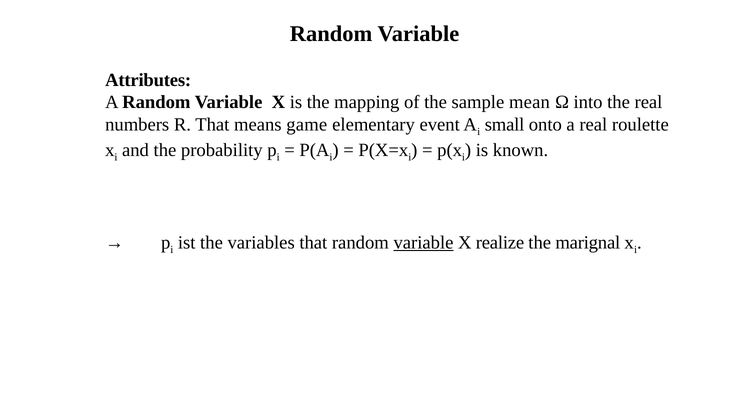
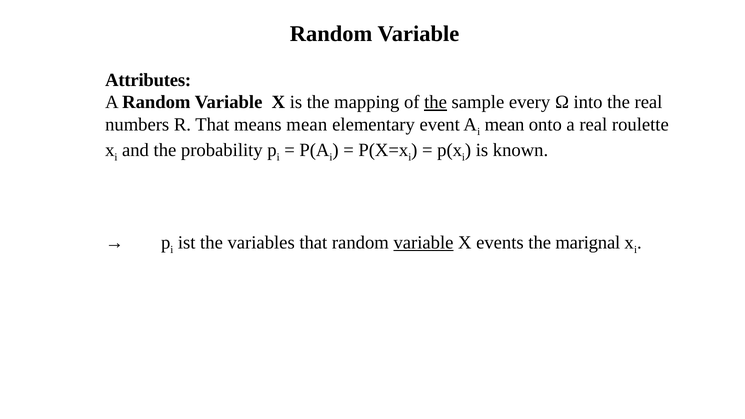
the underline: none -> present (436, 102)
mean: mean -> every (530, 102)
means game: game -> mean (307, 125)
small: small -> mean (505, 125)
realize: realize -> events (500, 242)
